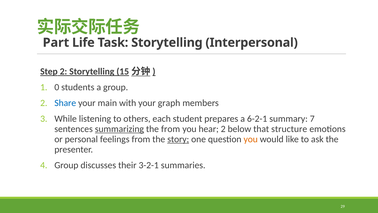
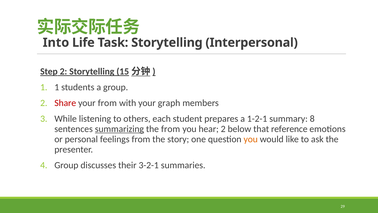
Part: Part -> Into (56, 43)
0: 0 -> 1 (57, 87)
Share colour: blue -> red (65, 103)
your main: main -> from (107, 103)
6-2-1: 6-2-1 -> 1-2-1 (257, 119)
7: 7 -> 8 (312, 119)
structure: structure -> reference (289, 129)
story underline: present -> none (178, 139)
